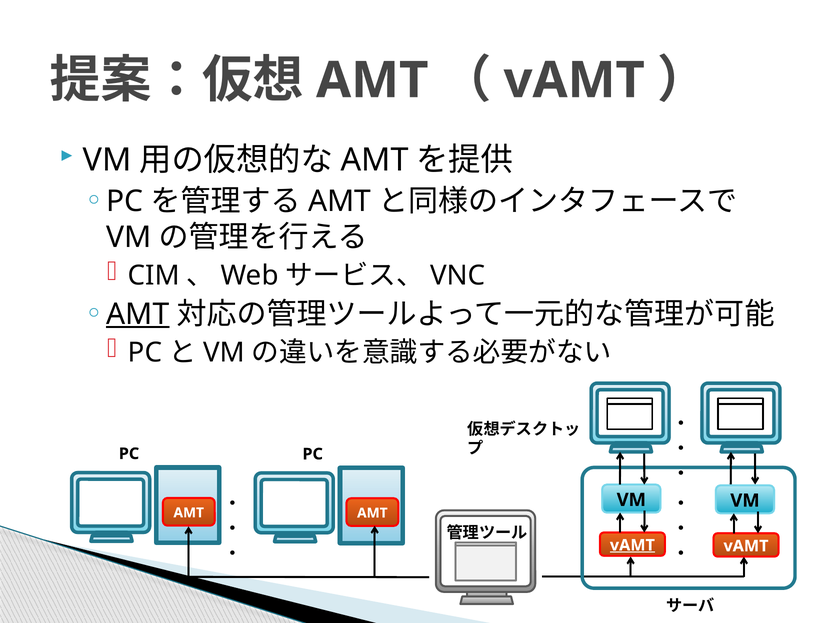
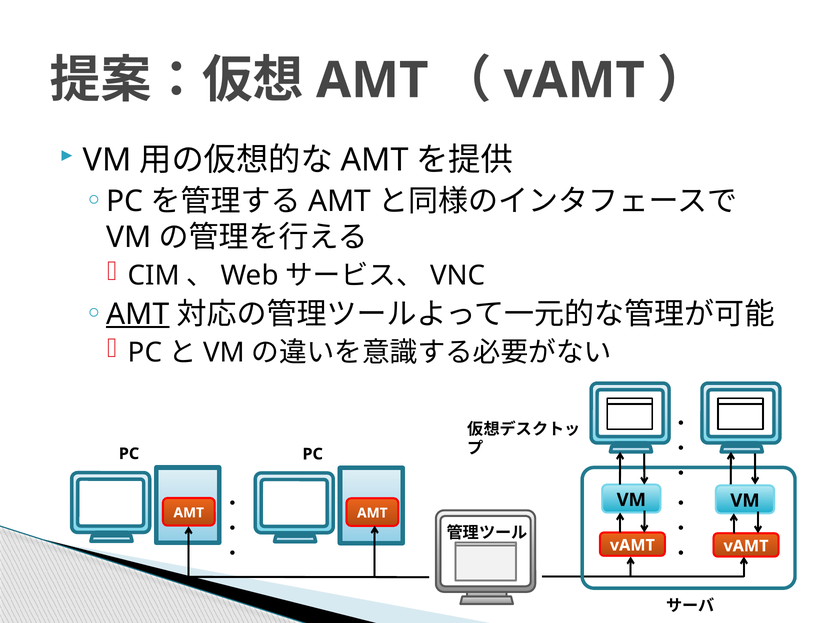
vAMT underline: present -> none (632, 545)
